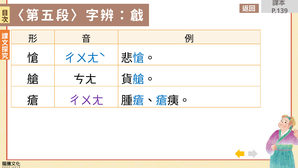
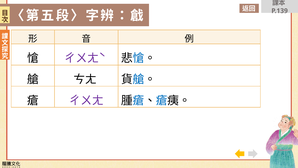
ㄔㄨㄤˋ colour: blue -> purple (85, 58)
